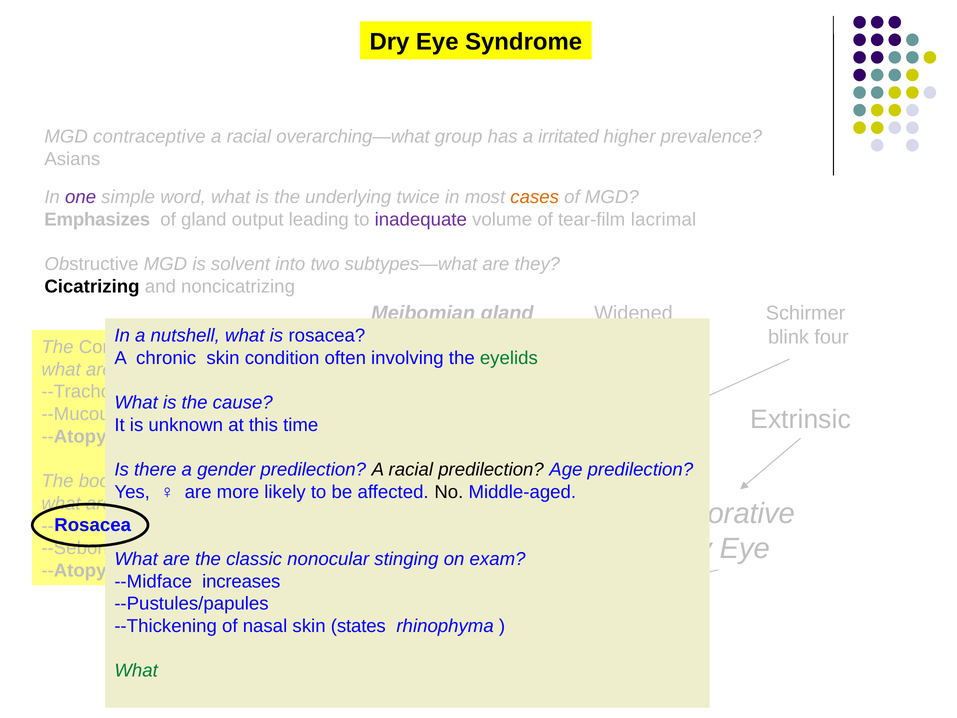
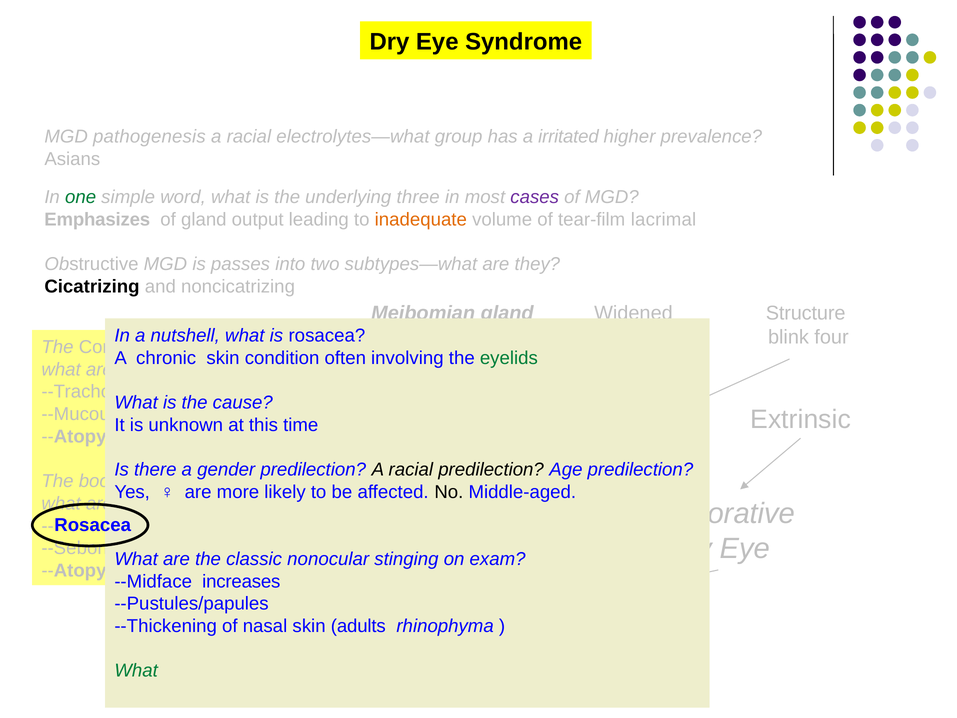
contraceptive: contraceptive -> pathogenesis (149, 137)
overarching—what: overarching—what -> electrolytes—what (353, 137)
one colour: purple -> green (81, 197)
underlying twice: twice -> three (418, 197)
cases colour: orange -> purple (535, 197)
inadequate colour: purple -> orange (421, 219)
solvent: solvent -> passes (241, 264)
Schirmer: Schirmer -> Structure (806, 313)
states: states -> adults (358, 626)
